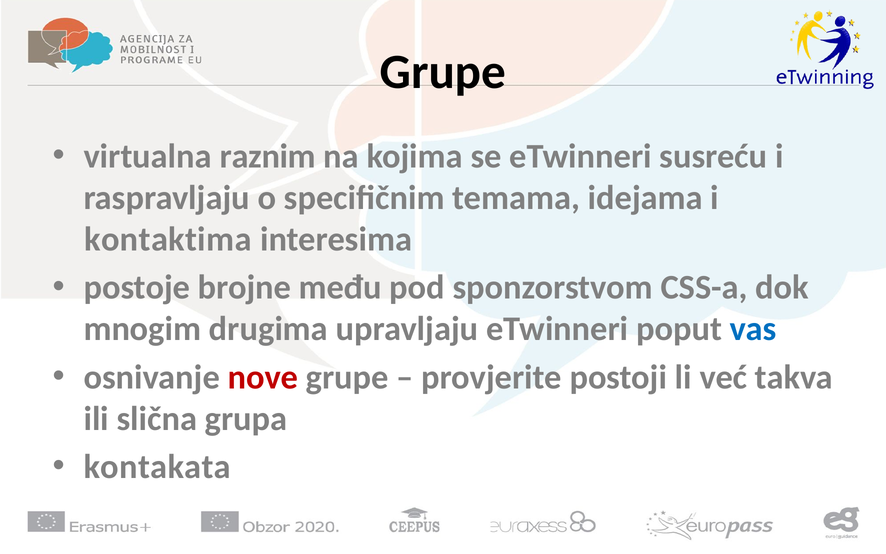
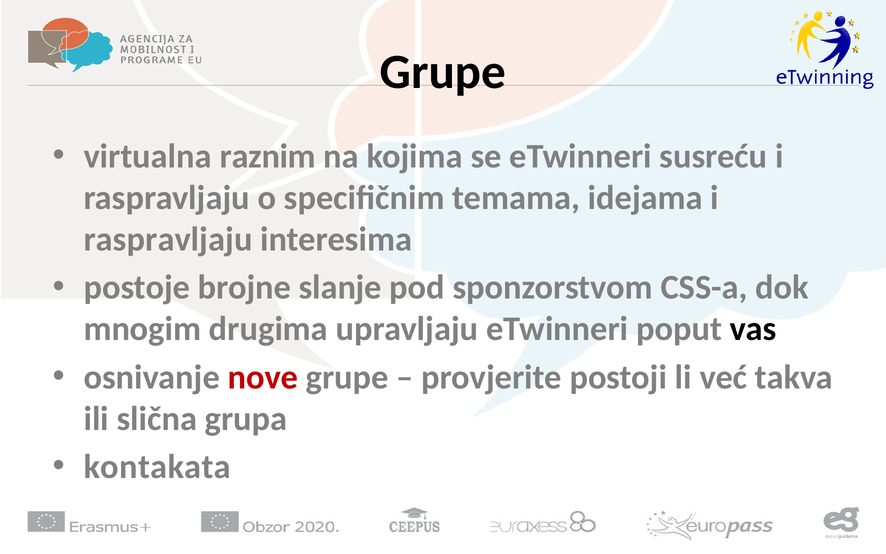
kontaktima: kontaktima -> raspravljaju (168, 239)
među: među -> slanje (340, 287)
vas colour: blue -> black (753, 329)
